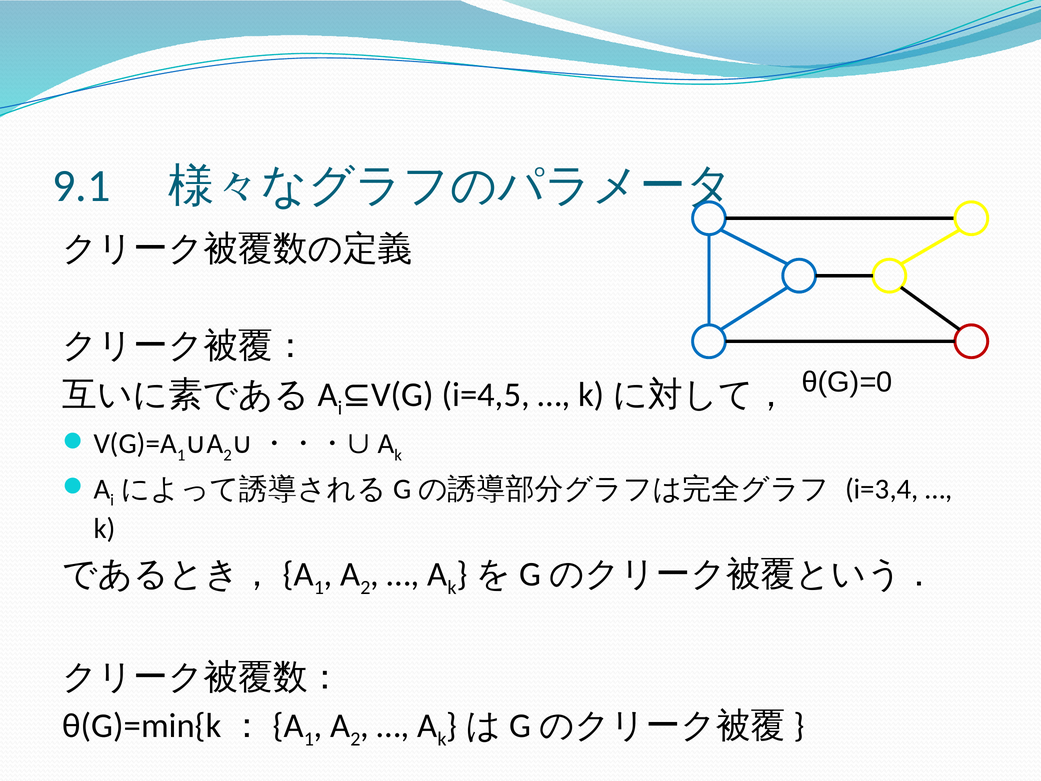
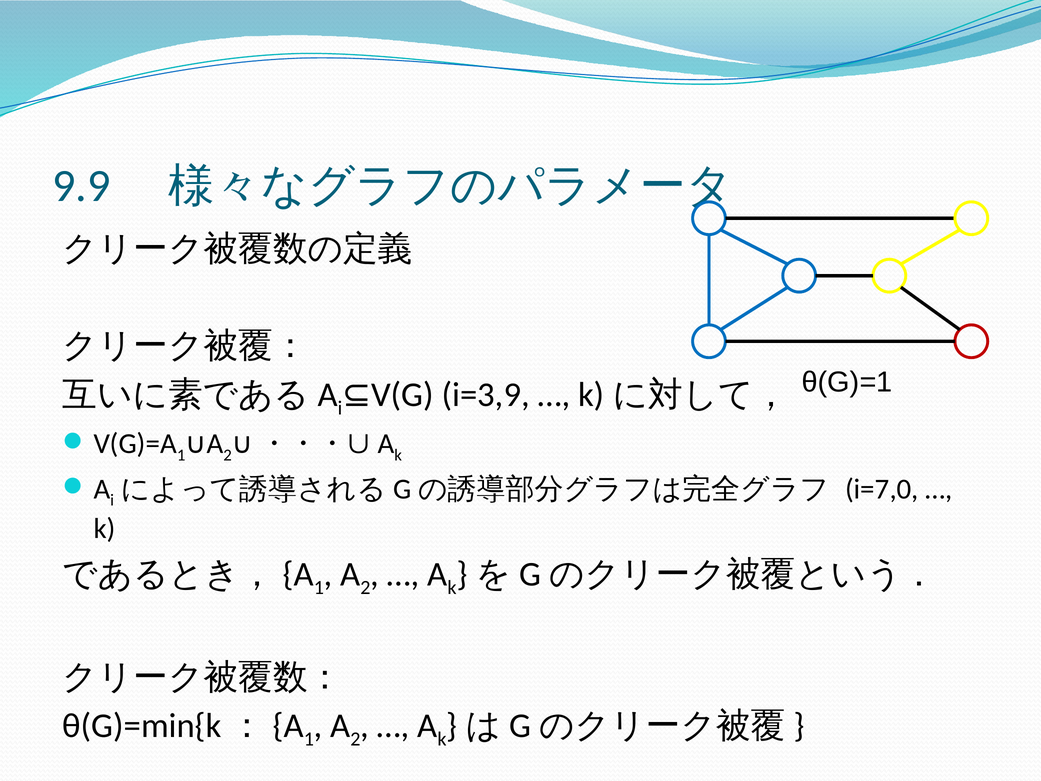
9.1: 9.1 -> 9.9 (81, 186)
θ(G)=0: θ(G)=0 -> θ(G)=1 (847, 382)
i=4,5: i=4,5 -> i=3,9 (486, 394)
i=3,4: i=3,4 -> i=7,0 (882, 489)
